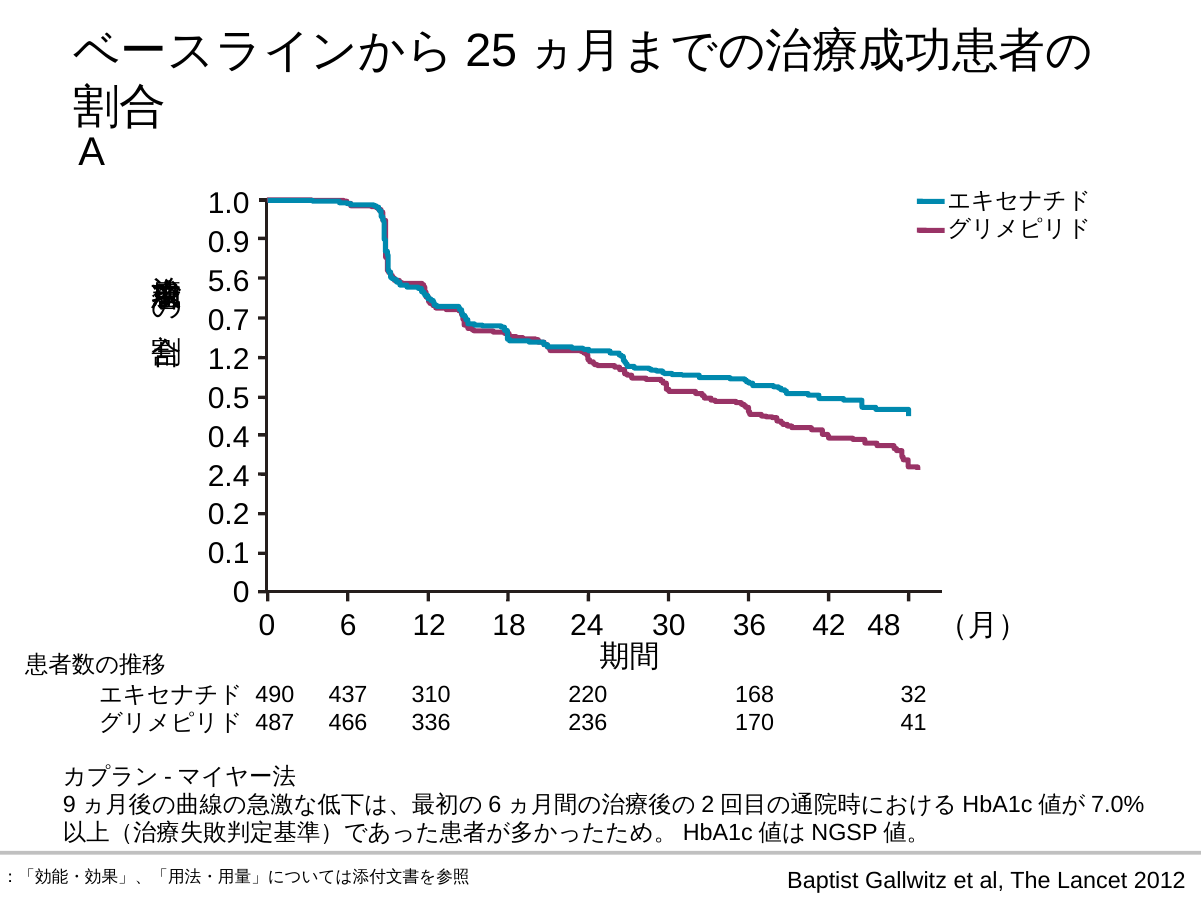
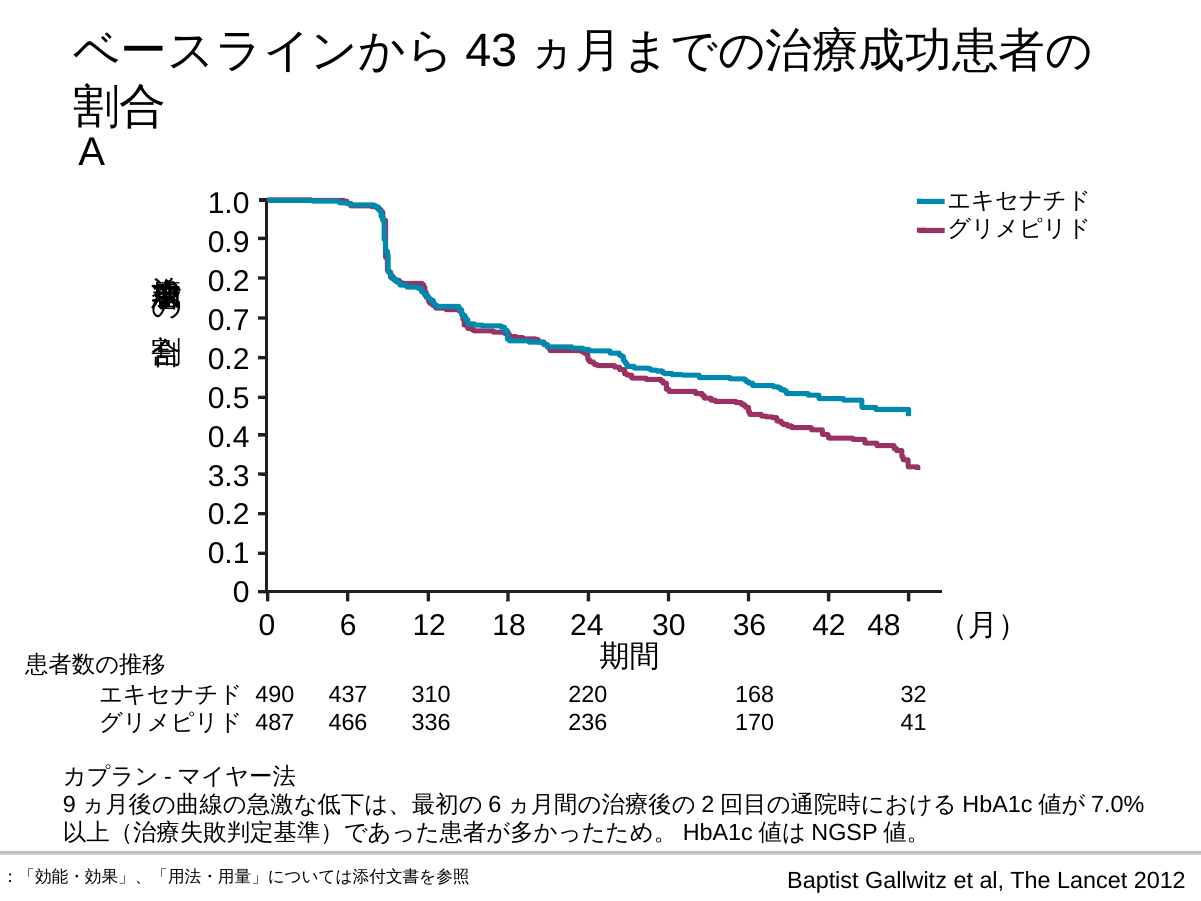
25: 25 -> 43 (491, 51)
5.6: 5.6 -> 0.2 (229, 282)
1.2: 1.2 -> 0.2 (229, 359)
2.4: 2.4 -> 3.3 (229, 476)
